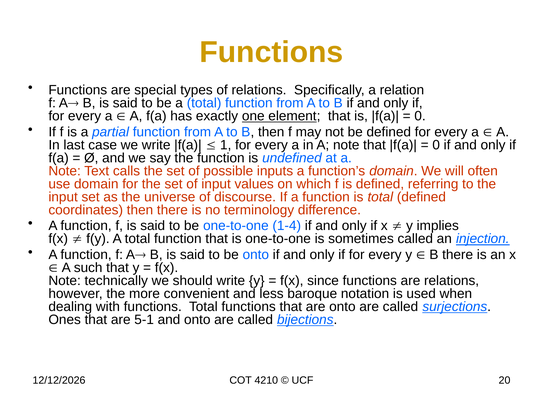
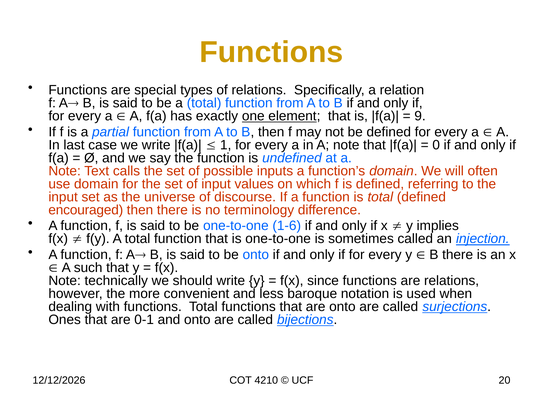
0: 0 -> 9 (420, 116)
coordinates: coordinates -> encouraged (86, 210)
1-4: 1-4 -> 1-6 (287, 226)
5-1: 5-1 -> 0-1 (144, 320)
